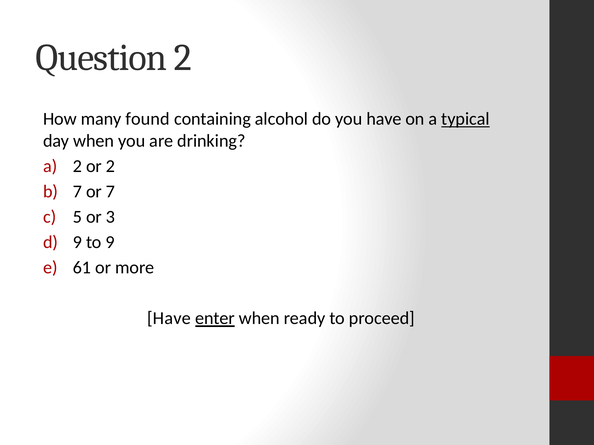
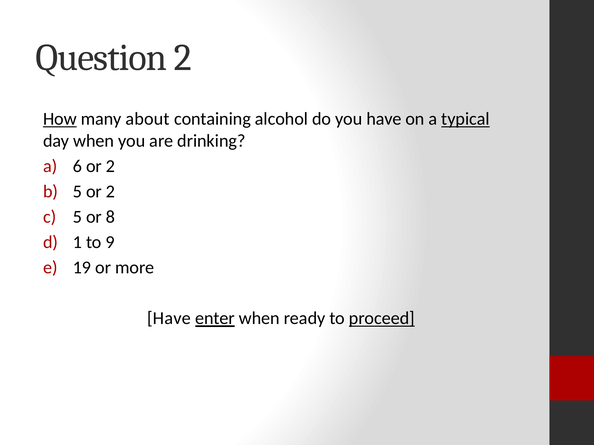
How underline: none -> present (60, 119)
found: found -> about (148, 119)
a 2: 2 -> 6 (77, 166)
7: 7 -> 5 (77, 192)
7: 7 -> 2 (110, 192)
3: 3 -> 8 (110, 217)
9: 9 -> 1 (77, 242)
61: 61 -> 19 (82, 268)
proceed underline: none -> present (382, 319)
